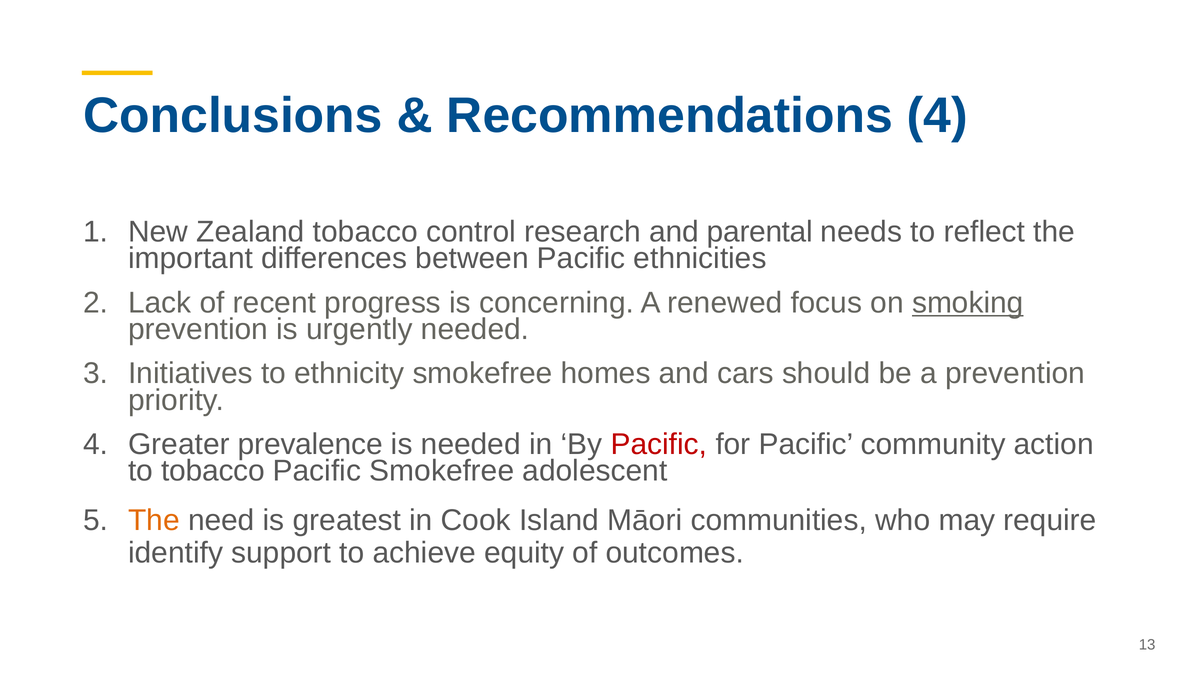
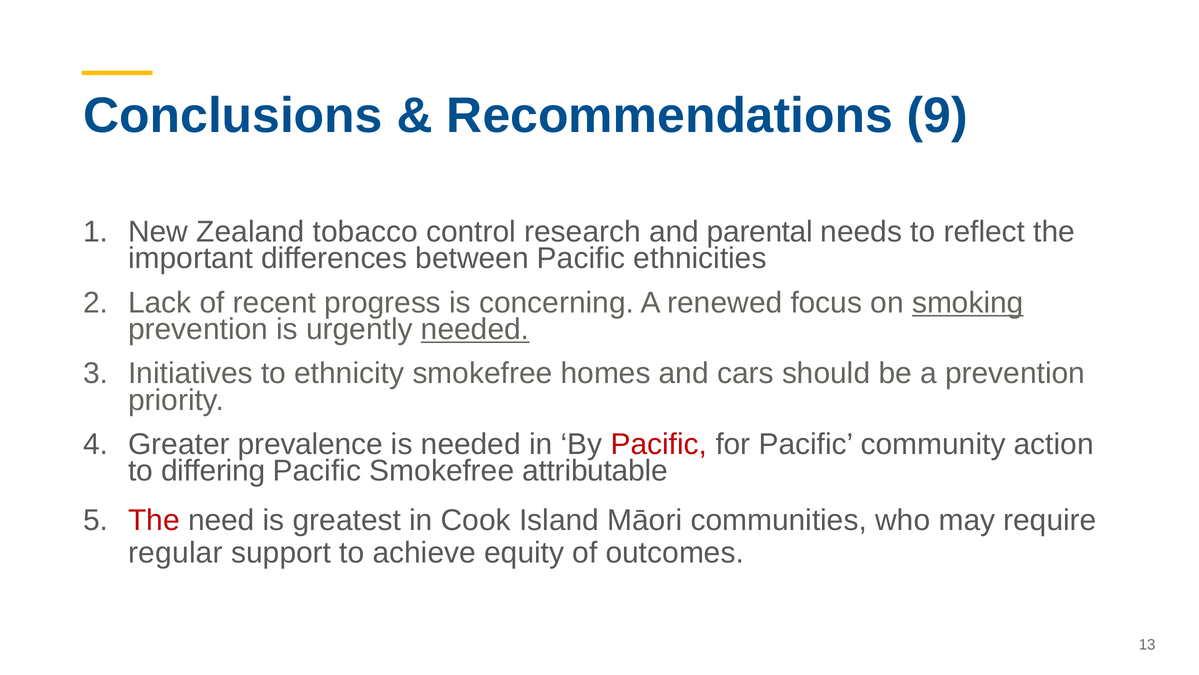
Recommendations 4: 4 -> 9 (937, 116)
needed underline: none -> present (475, 329)
to tobacco: tobacco -> differing (213, 471)
adolescent: adolescent -> attributable (595, 471)
The colour: orange -> red (154, 520)
identify: identify -> regular (175, 552)
